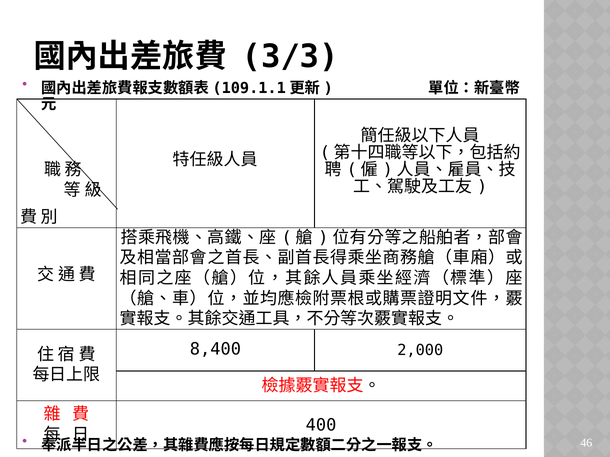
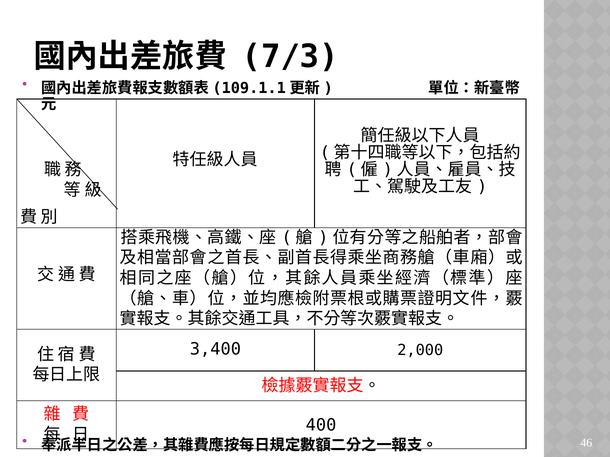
3/3: 3/3 -> 7/3 (290, 56)
8,400: 8,400 -> 3,400 (215, 349)
